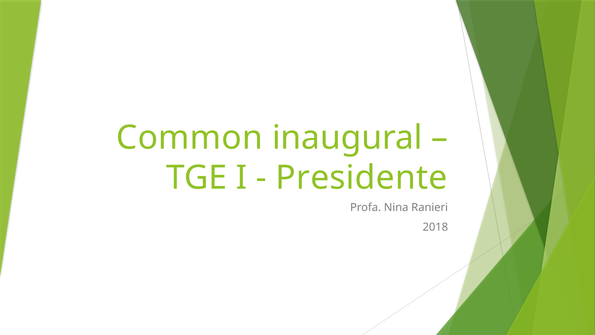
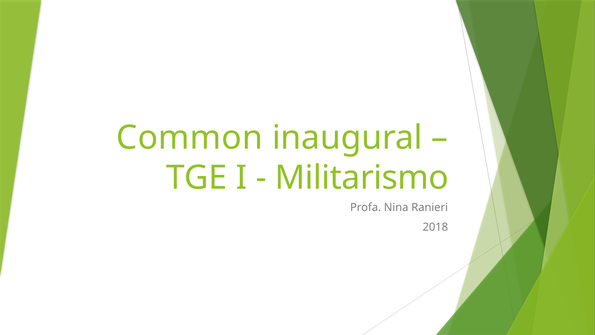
Presidente: Presidente -> Militarismo (362, 178)
